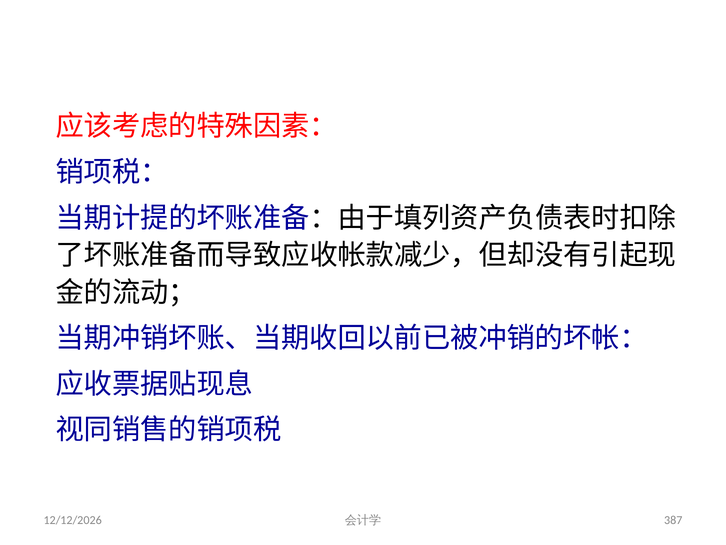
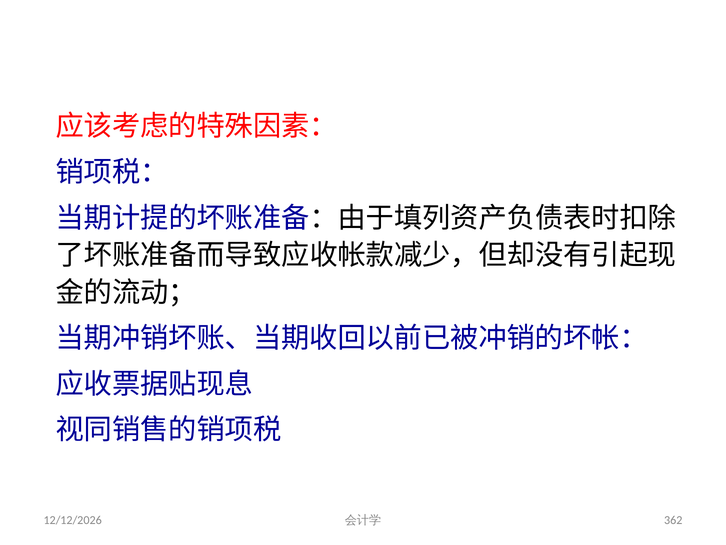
387: 387 -> 362 (673, 520)
